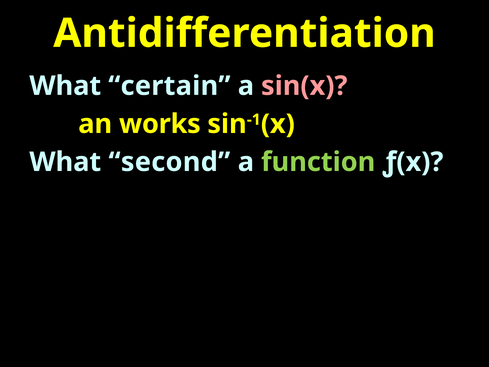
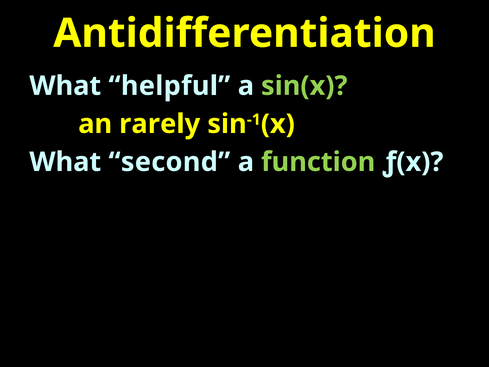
certain: certain -> helpful (169, 86)
sin(x colour: pink -> light green (304, 86)
works: works -> rarely (160, 124)
